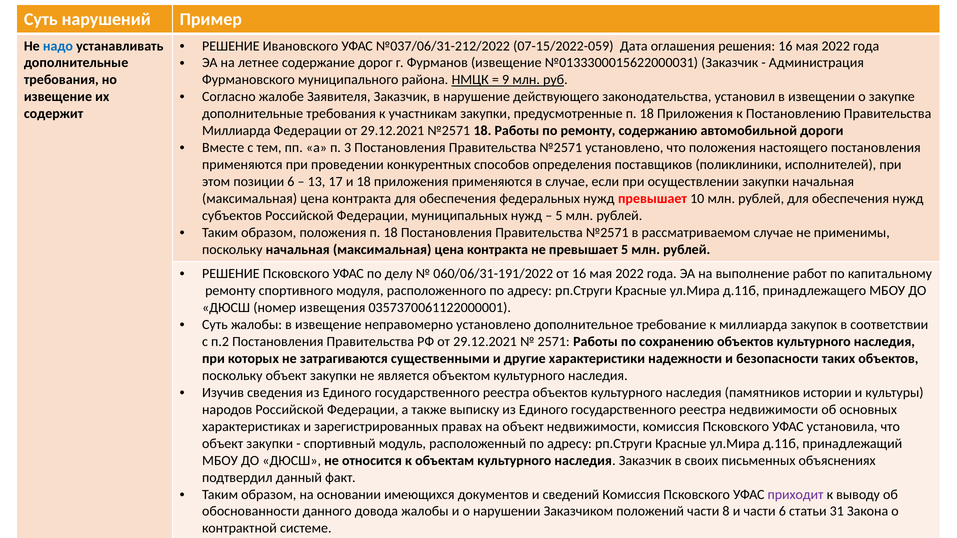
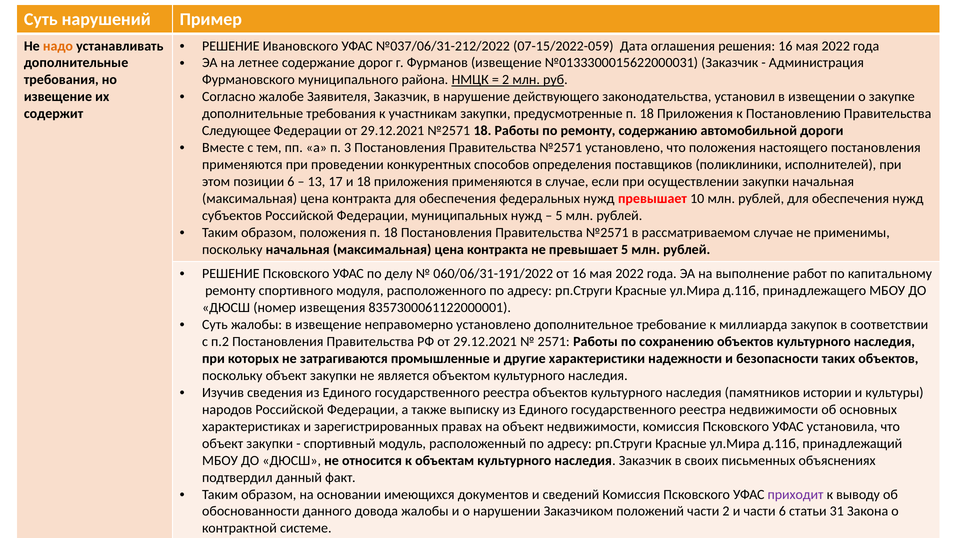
надо colour: blue -> orange (58, 46)
9: 9 -> 2 (506, 80)
Миллиарда: Миллиарда -> Следующее (236, 131)
0357370061122000001: 0357370061122000001 -> 8357300061122000001 (440, 308)
существенными: существенными -> промышленные (440, 359)
части 8: 8 -> 2 (726, 512)
